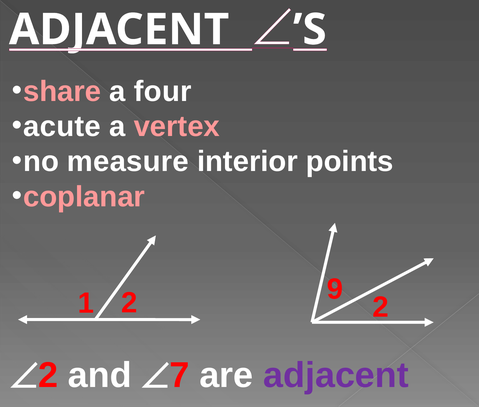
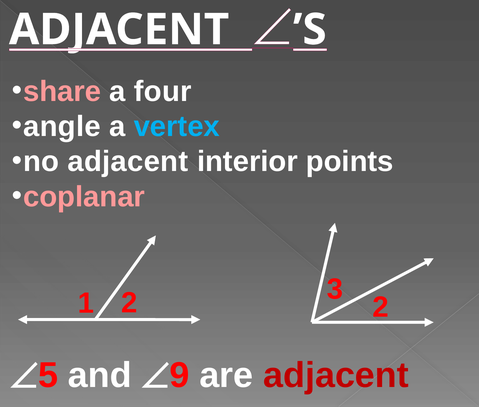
acute: acute -> angle (62, 127)
vertex colour: pink -> light blue (177, 127)
no measure: measure -> adjacent (128, 162)
9: 9 -> 3 (335, 289)
2: 2 -> 5 (48, 375)
7: 7 -> 9 (179, 375)
adjacent colour: purple -> red (336, 375)
